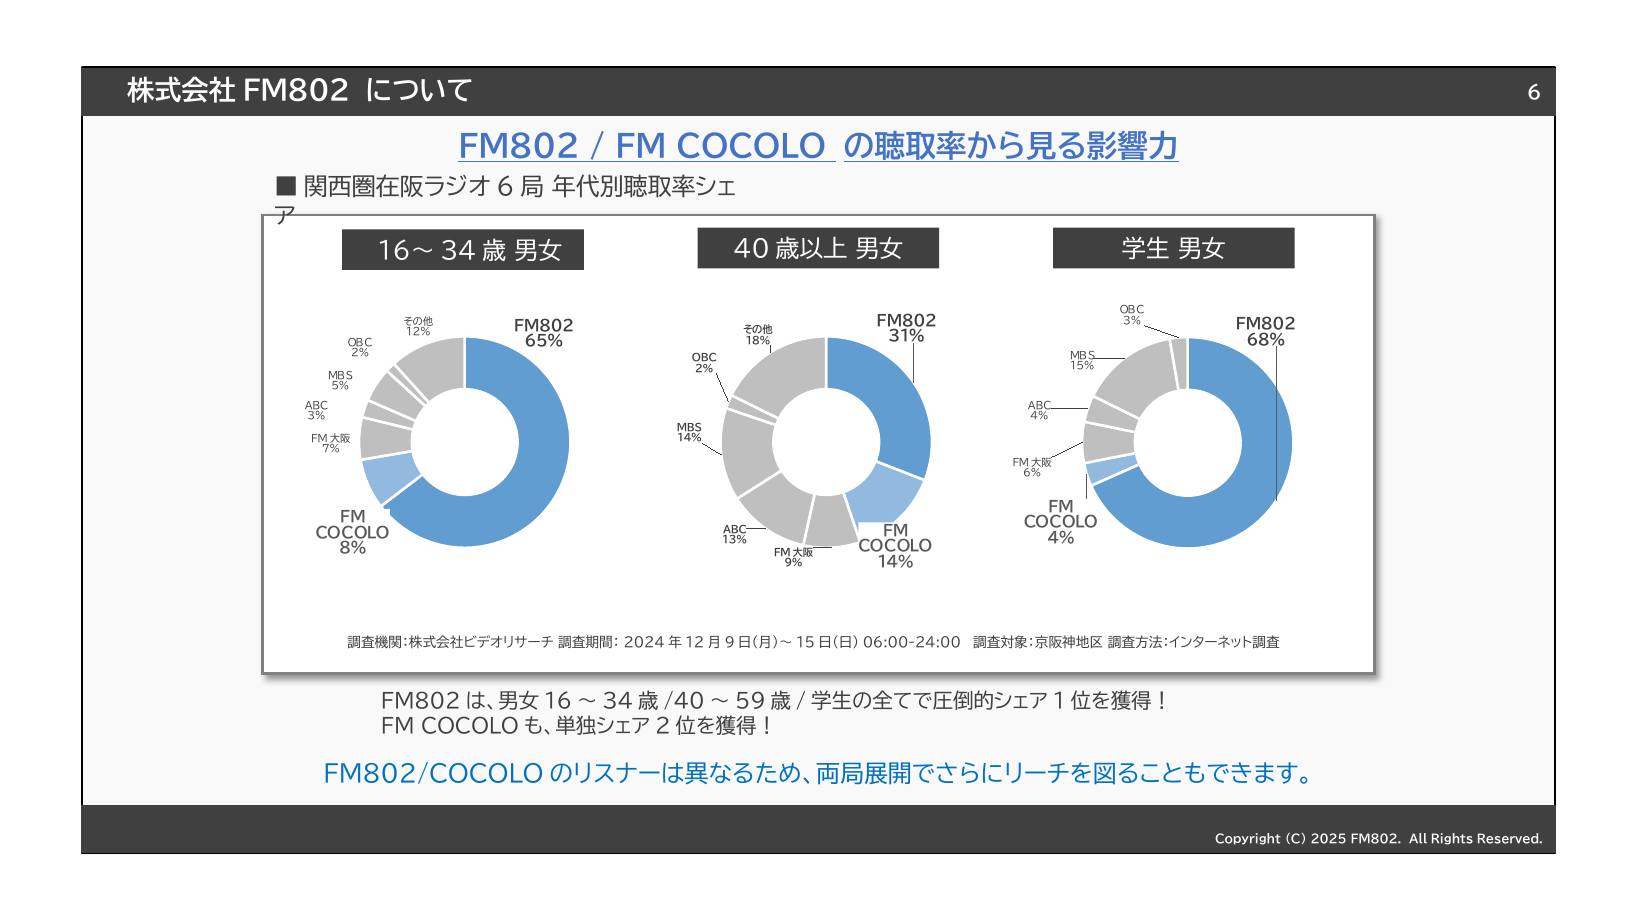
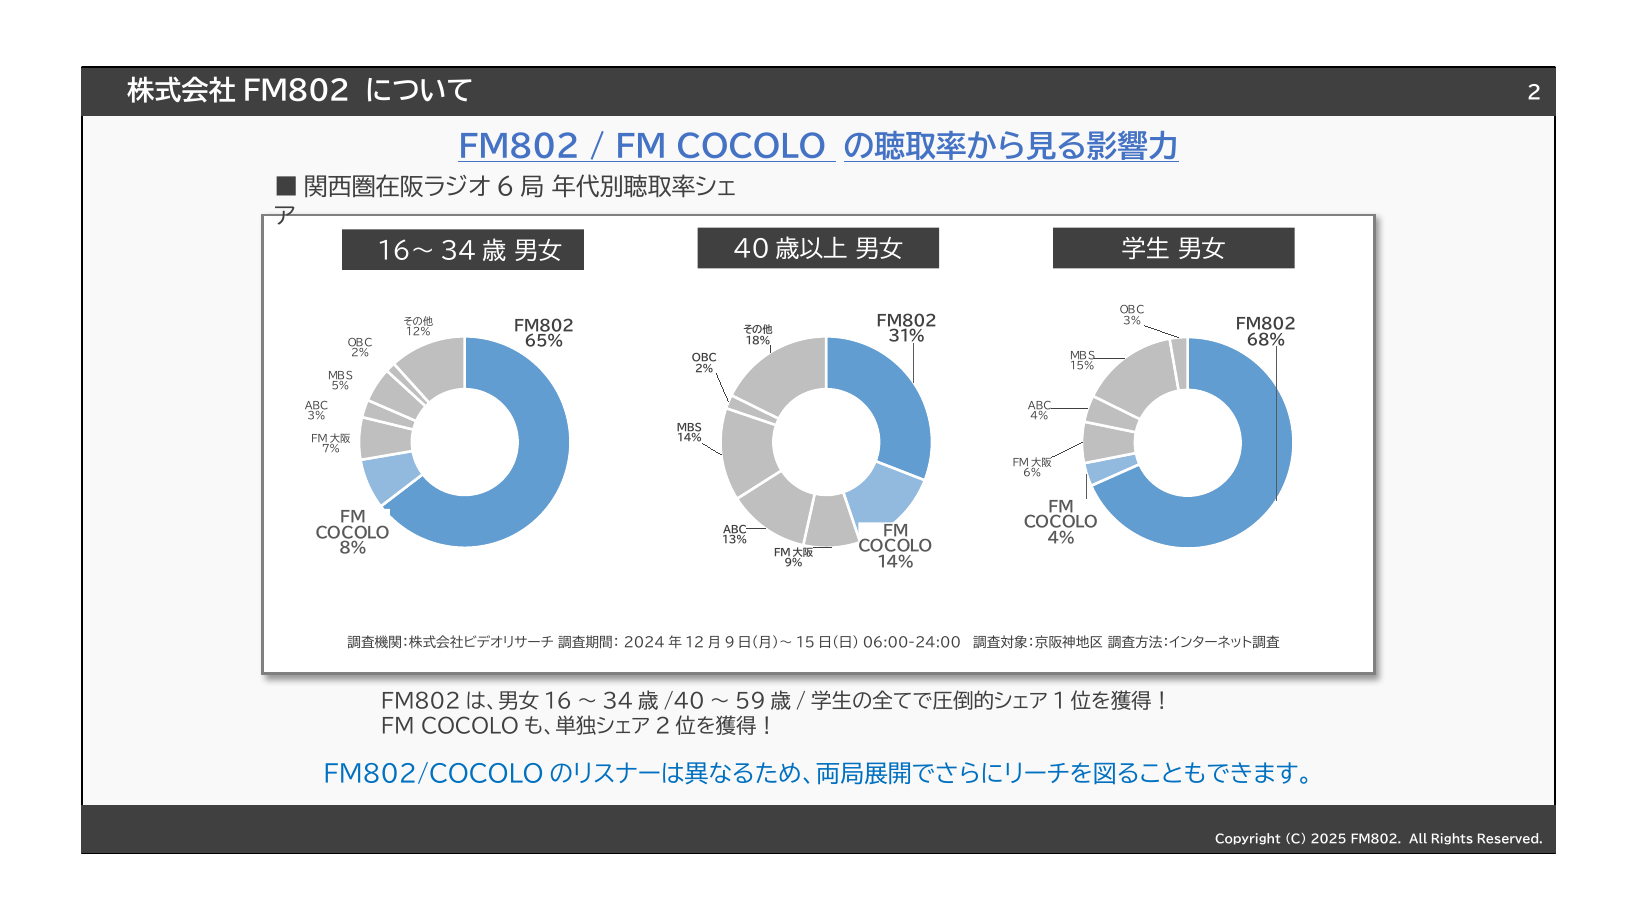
6: 6 -> 2 (1534, 93)
